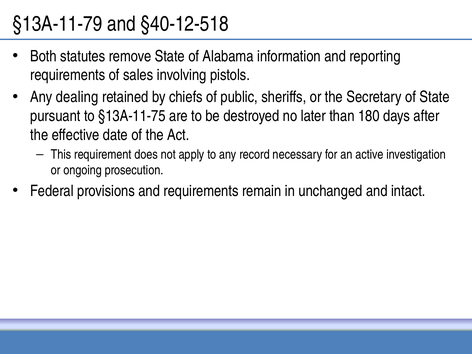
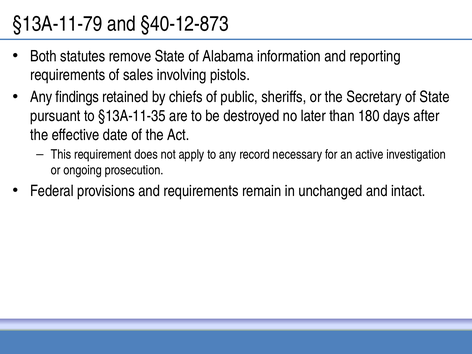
§40-12-518: §40-12-518 -> §40-12-873 (185, 24)
dealing: dealing -> findings (77, 97)
§13A-11-75: §13A-11-75 -> §13A-11-35 (132, 116)
